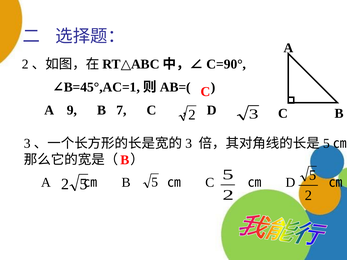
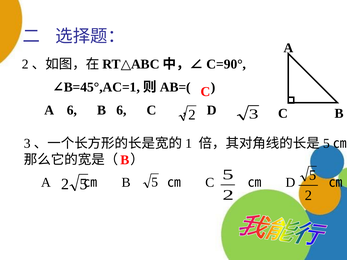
A 9: 9 -> 6 (72, 110)
B 7: 7 -> 6 (121, 110)
3: 3 -> 1 (189, 144)
